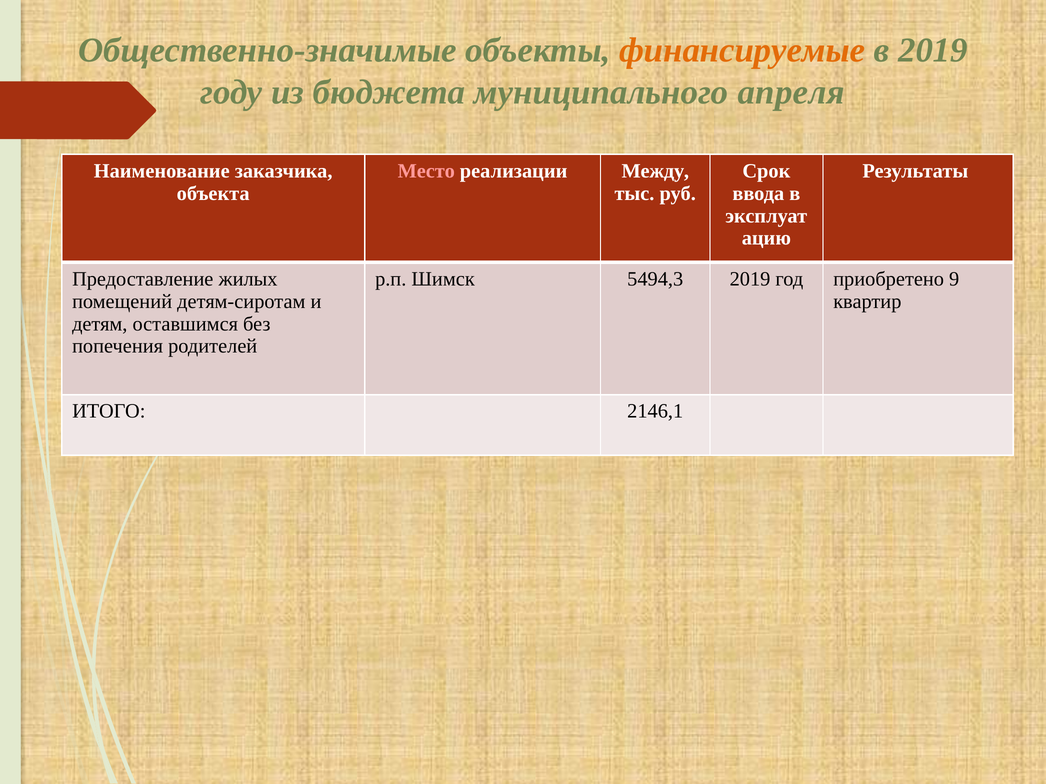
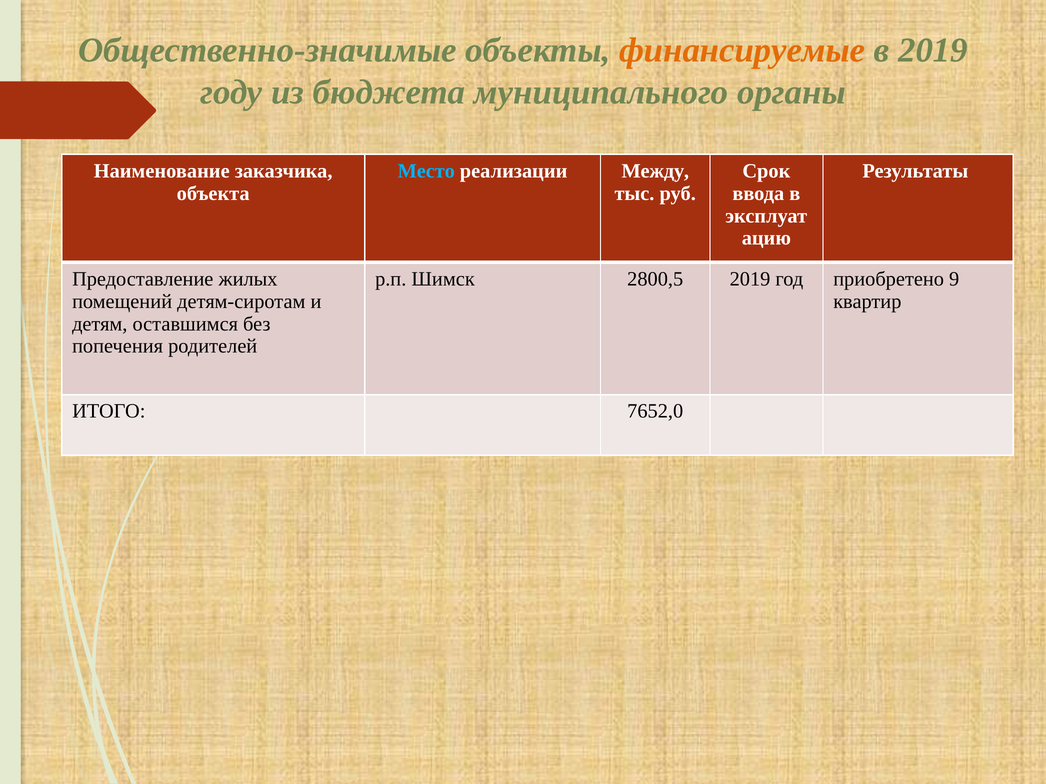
апреля: апреля -> органы (791, 92)
Место colour: pink -> light blue (426, 171)
5494,3: 5494,3 -> 2800,5 (655, 279)
2146,1: 2146,1 -> 7652,0 (655, 412)
